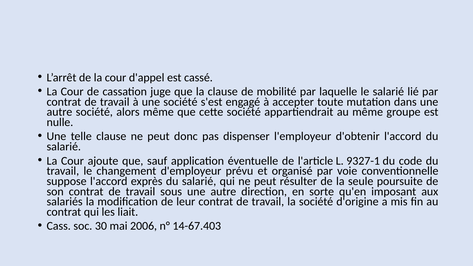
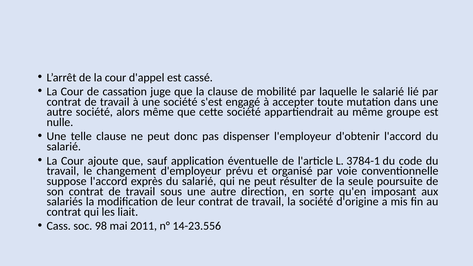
9327-1: 9327-1 -> 3784-1 (363, 161)
30: 30 -> 98 (101, 226)
2006: 2006 -> 2011 (144, 226)
14-67.403: 14-67.403 -> 14-23.556 (197, 226)
